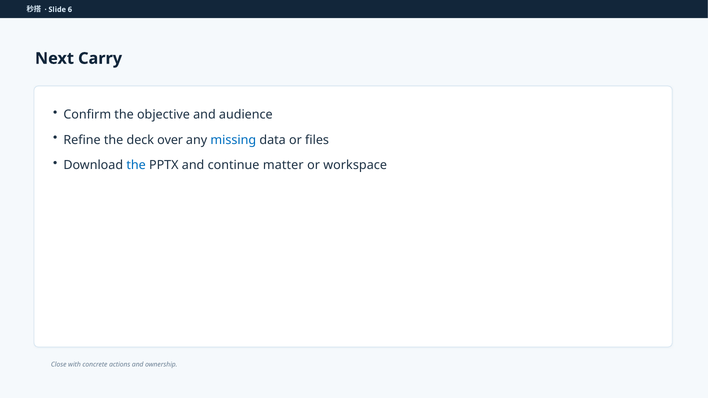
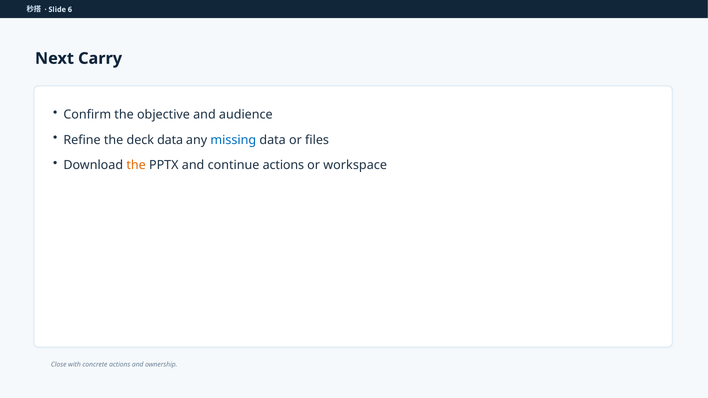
deck over: over -> data (170, 140)
the colour: blue -> orange (136, 165)
continue matter: matter -> actions (283, 165)
